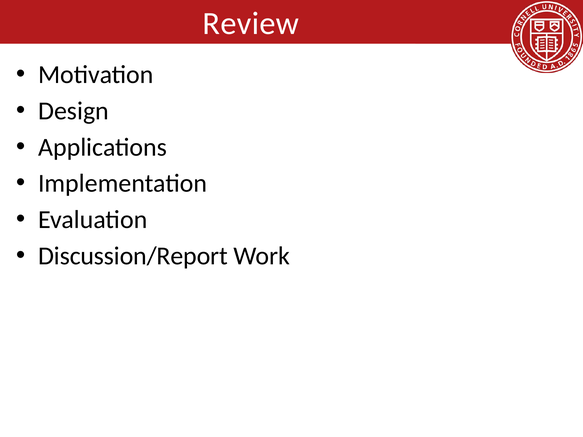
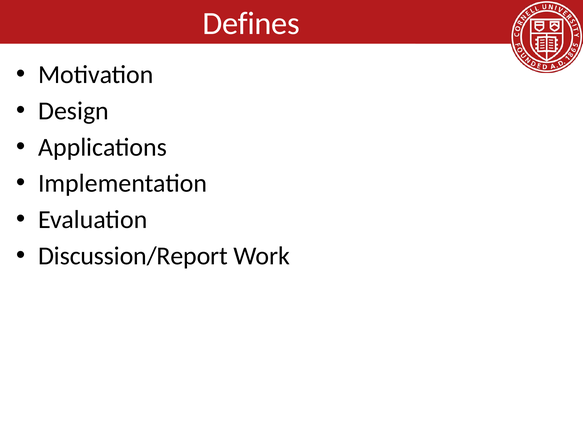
Review: Review -> Defines (251, 24)
